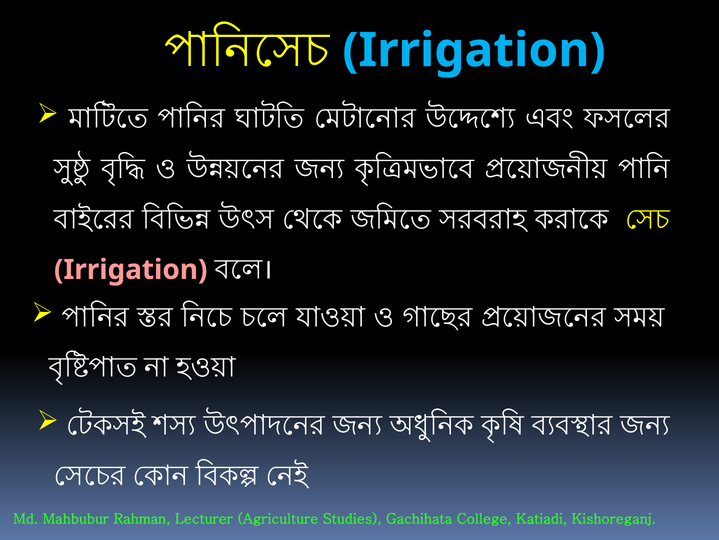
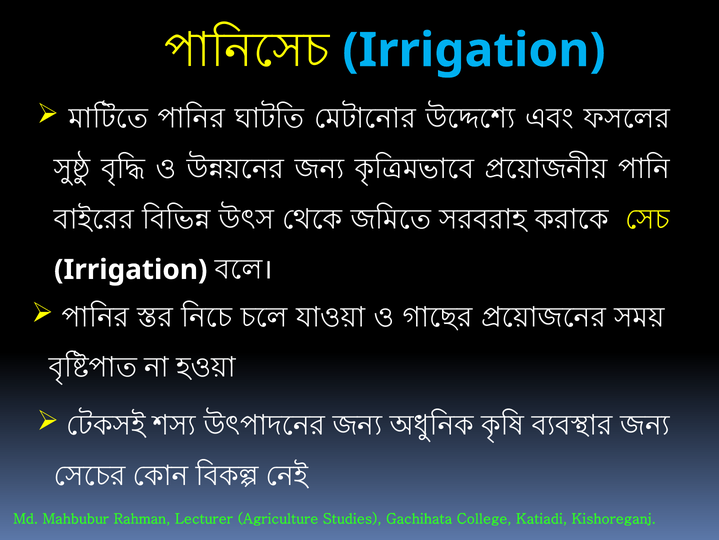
Irrigation colour: pink -> white (131, 269)
